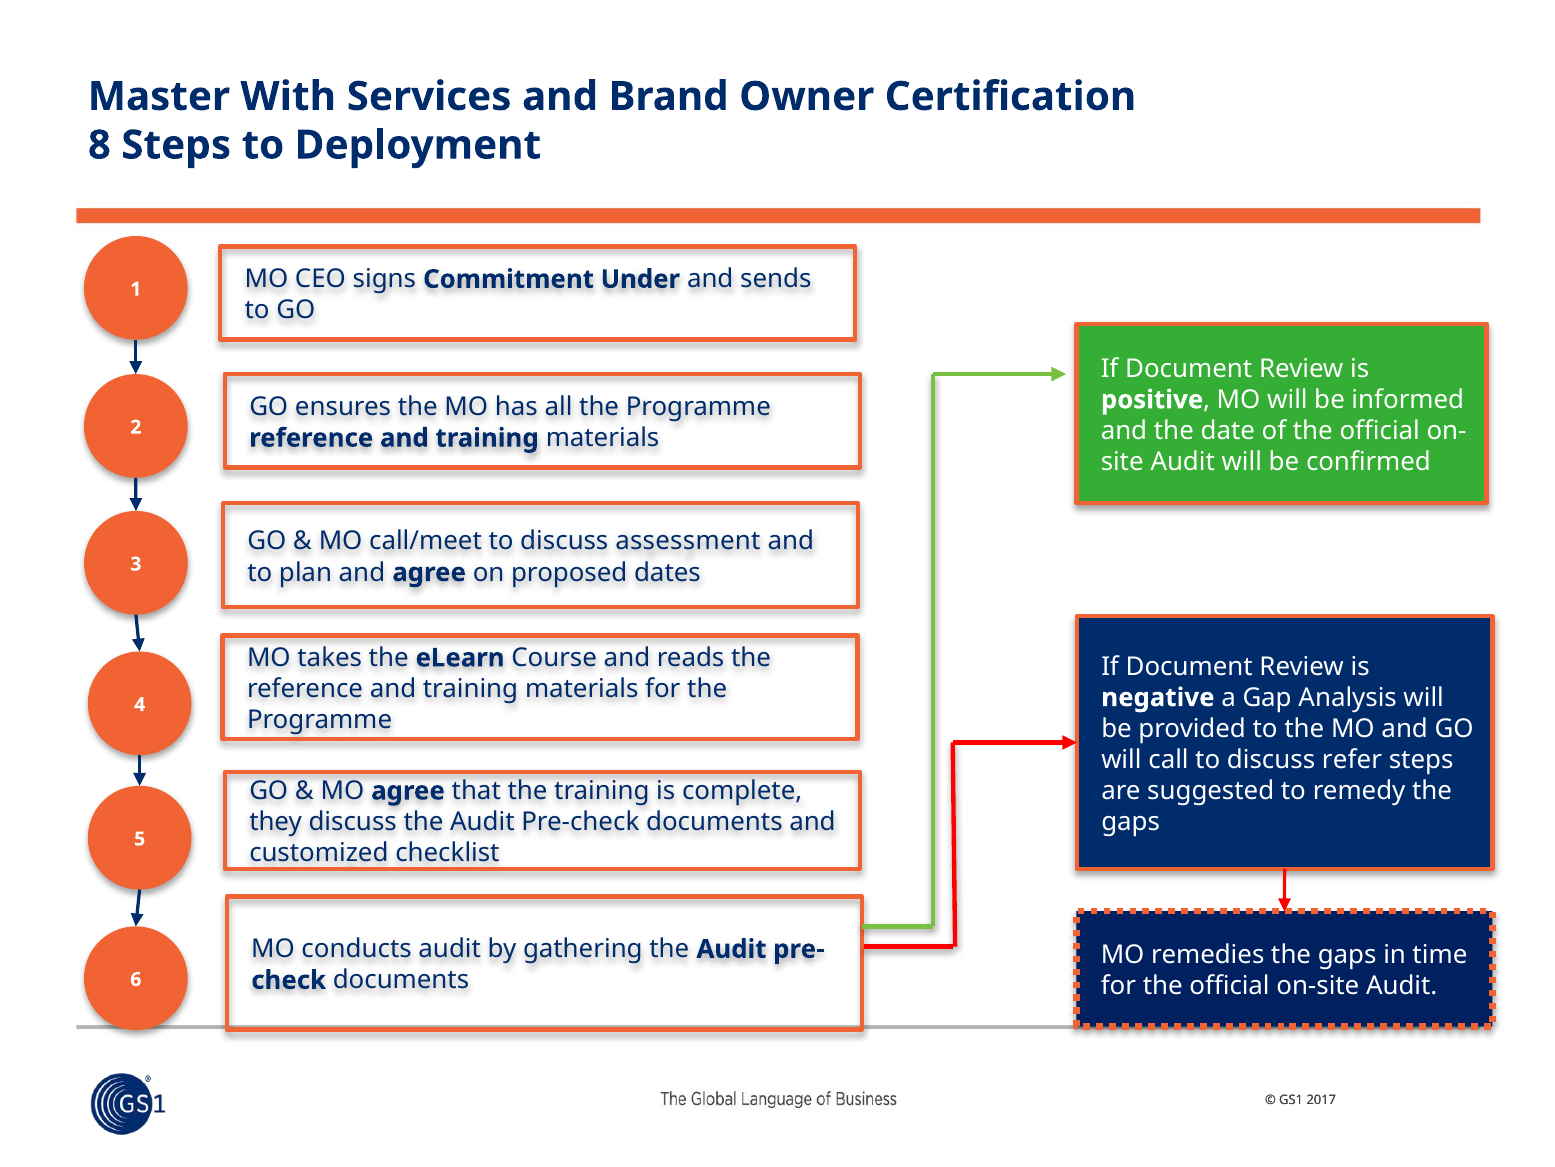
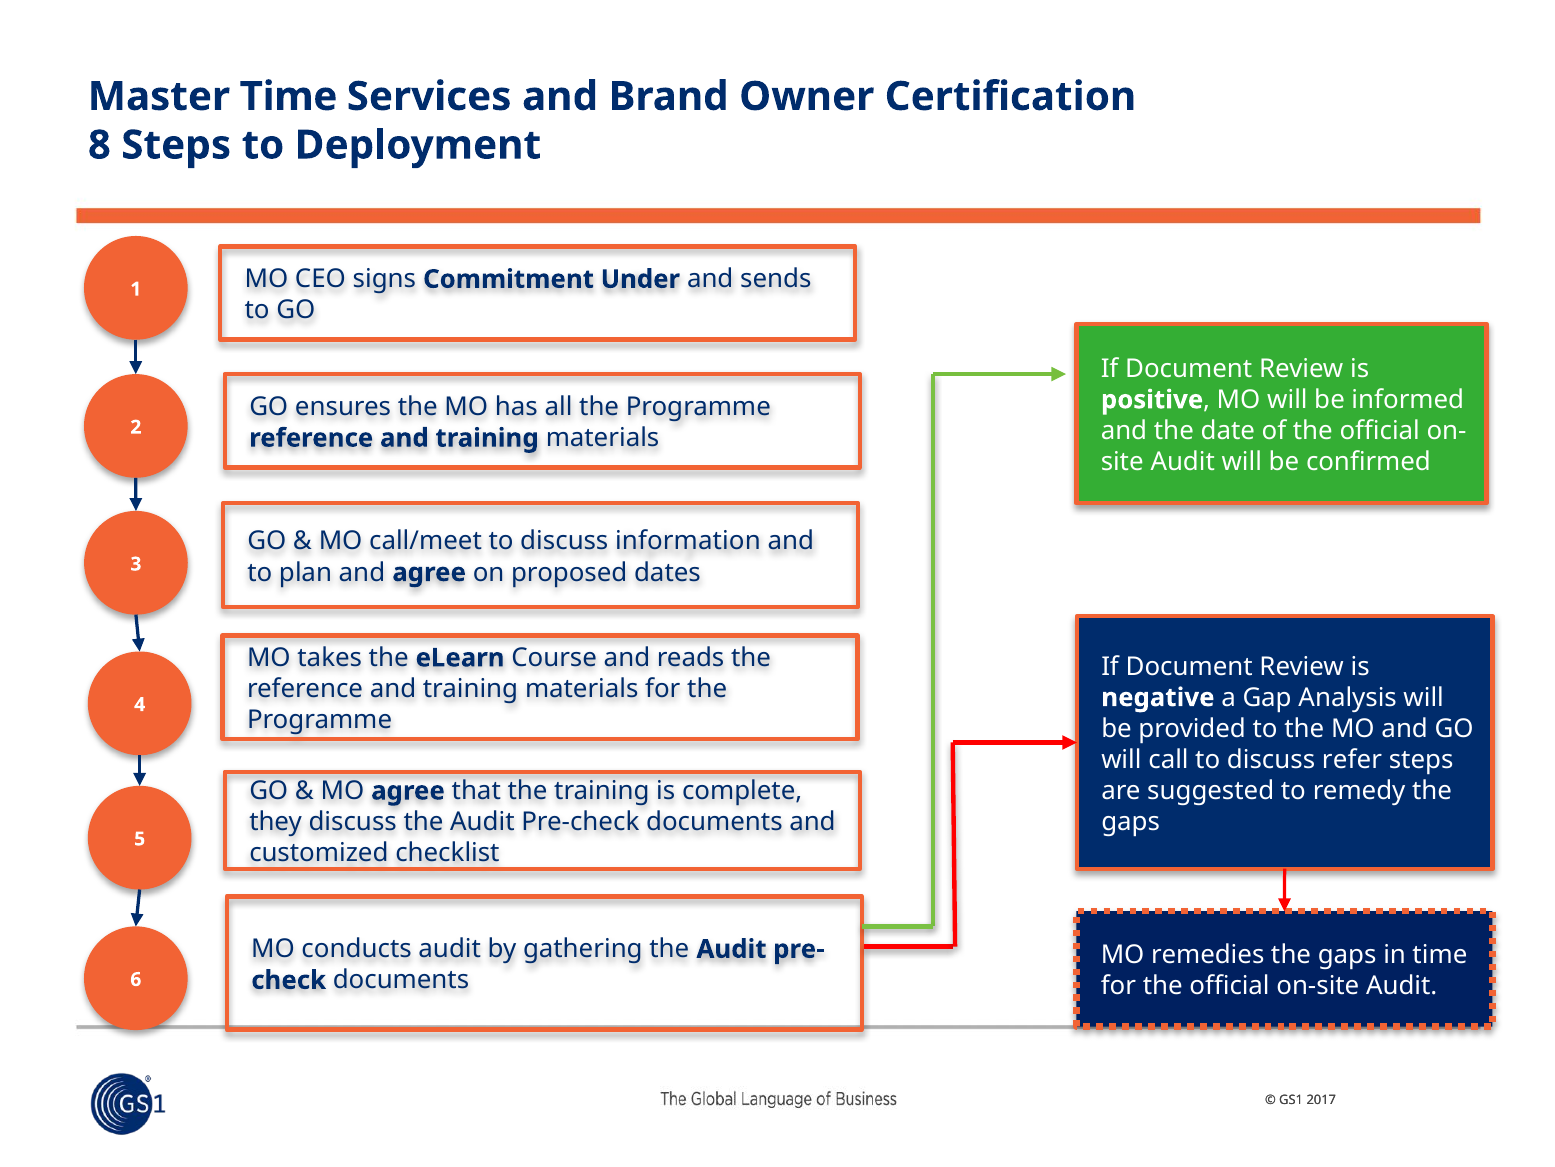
Master With: With -> Time (289, 97)
assessment: assessment -> information (688, 541)
